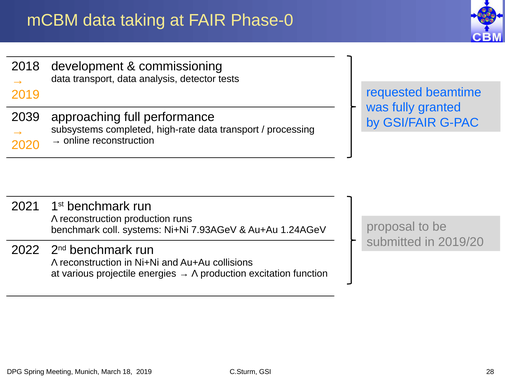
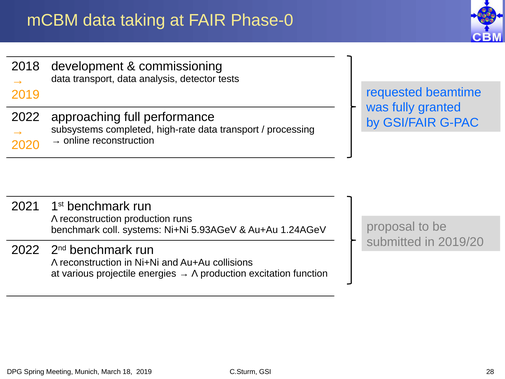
2039: 2039 -> 2022 (26, 117)
7.93AGeV: 7.93AGeV -> 5.93AGeV (214, 230)
